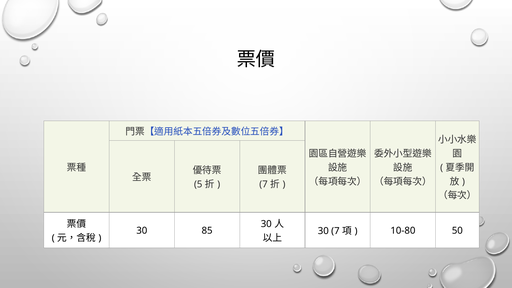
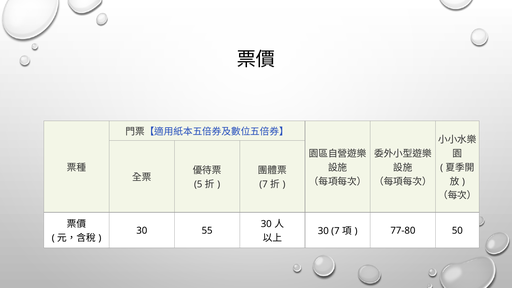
85: 85 -> 55 (207, 231)
10-80: 10-80 -> 77-80 (403, 231)
